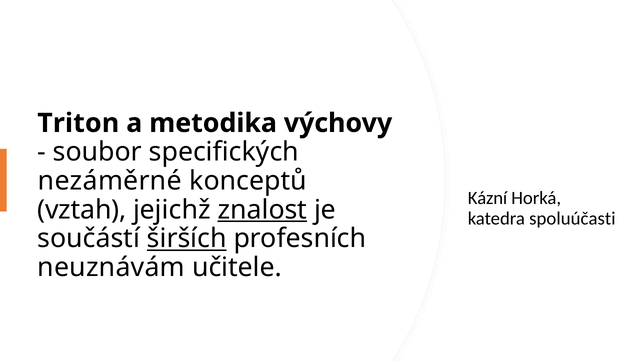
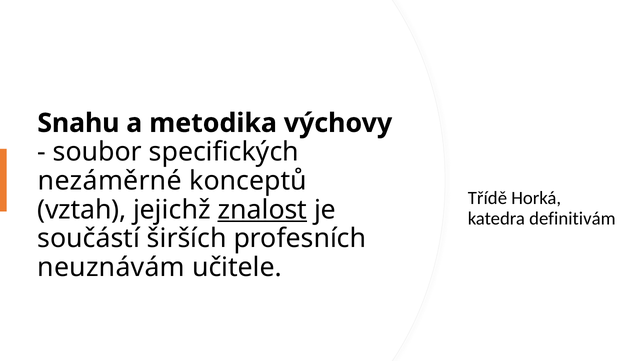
Triton: Triton -> Snahu (78, 123)
Kázní: Kázní -> Třídě (487, 198)
spoluúčasti: spoluúčasti -> definitivám (572, 219)
širších underline: present -> none (187, 239)
